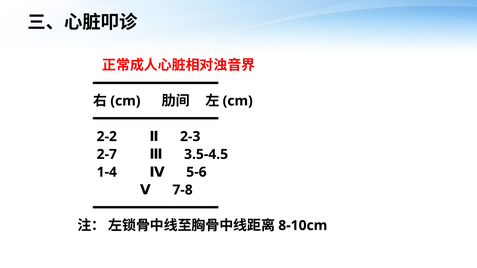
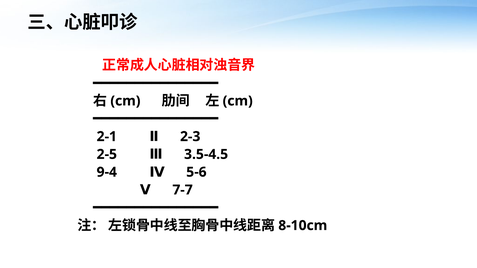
2-2: 2-2 -> 2-1 (107, 137)
2-7: 2-7 -> 2-5 (107, 154)
1-4: 1-4 -> 9-4 (107, 172)
7-8: 7-8 -> 7-7 (183, 190)
